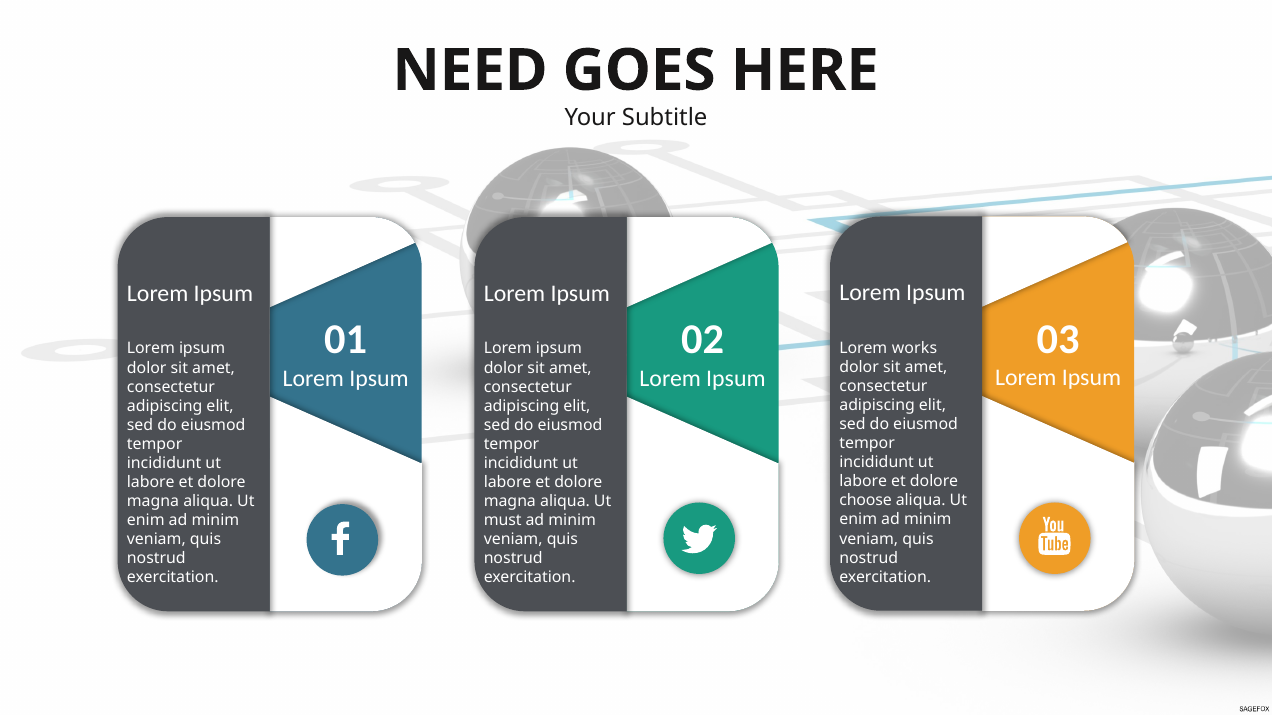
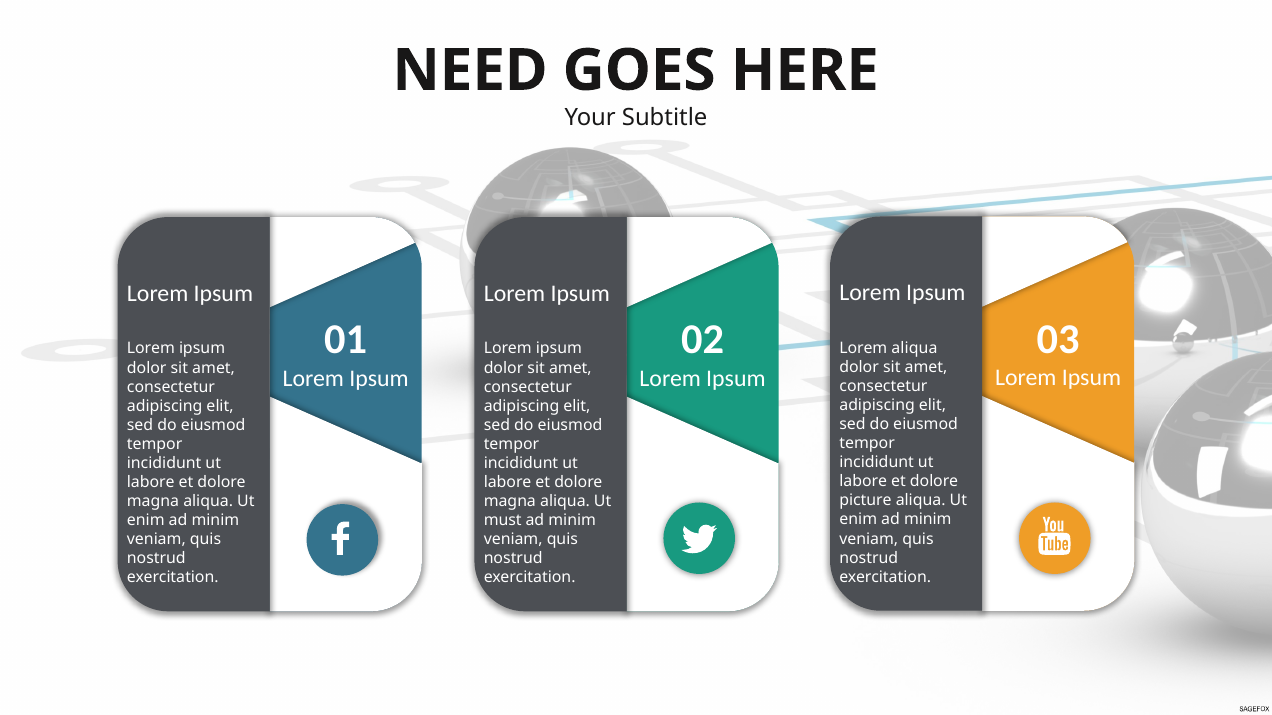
Lorem works: works -> aliqua (915, 348)
choose: choose -> picture (865, 501)
